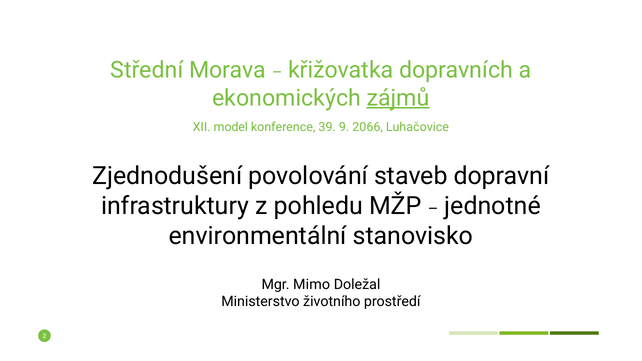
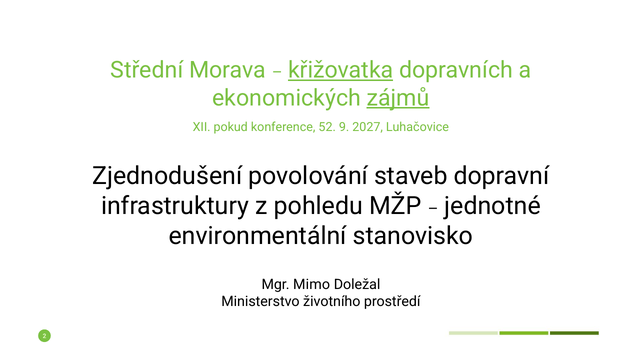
křižovatka underline: none -> present (341, 70)
model: model -> pokud (231, 127)
39: 39 -> 52 (327, 127)
2066: 2066 -> 2027 (368, 127)
